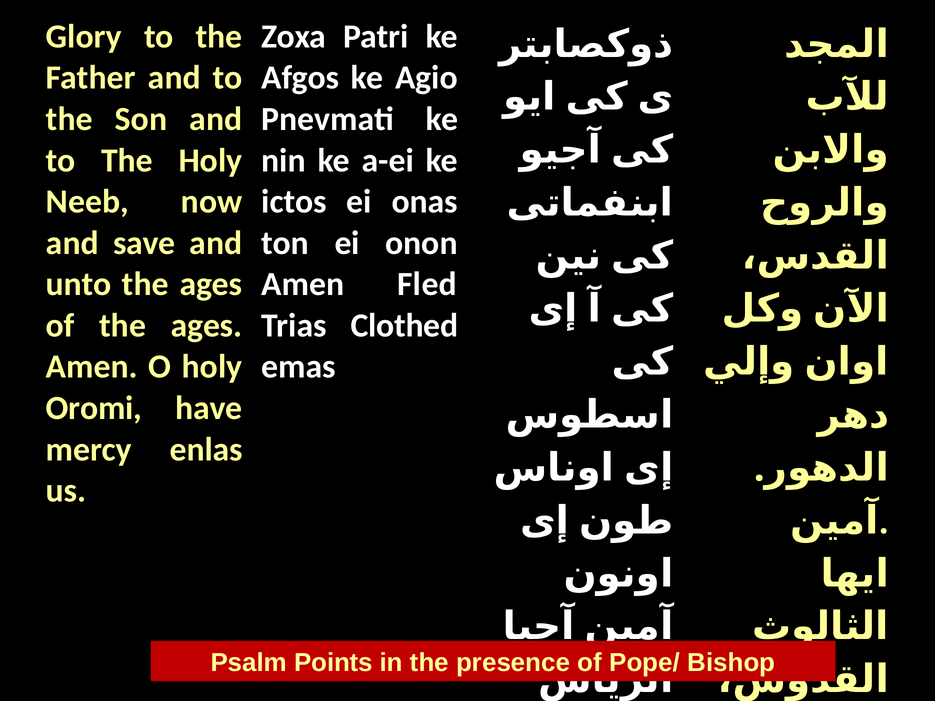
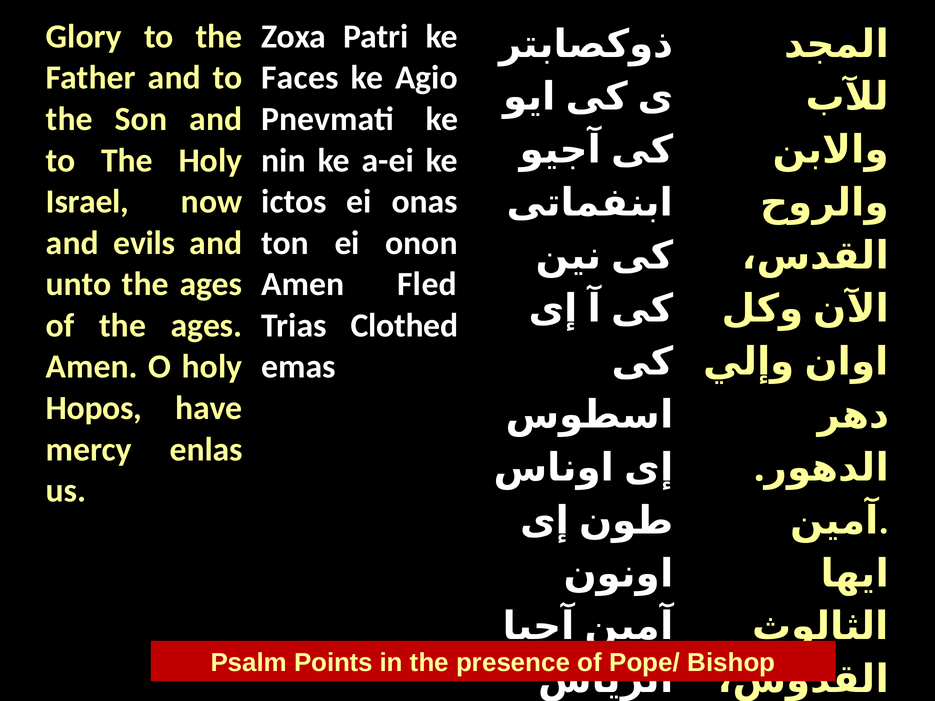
Afgos: Afgos -> Faces (300, 78)
Neeb: Neeb -> Israel (87, 202)
save: save -> evils (144, 243)
Oromi: Oromi -> Hopos (94, 408)
